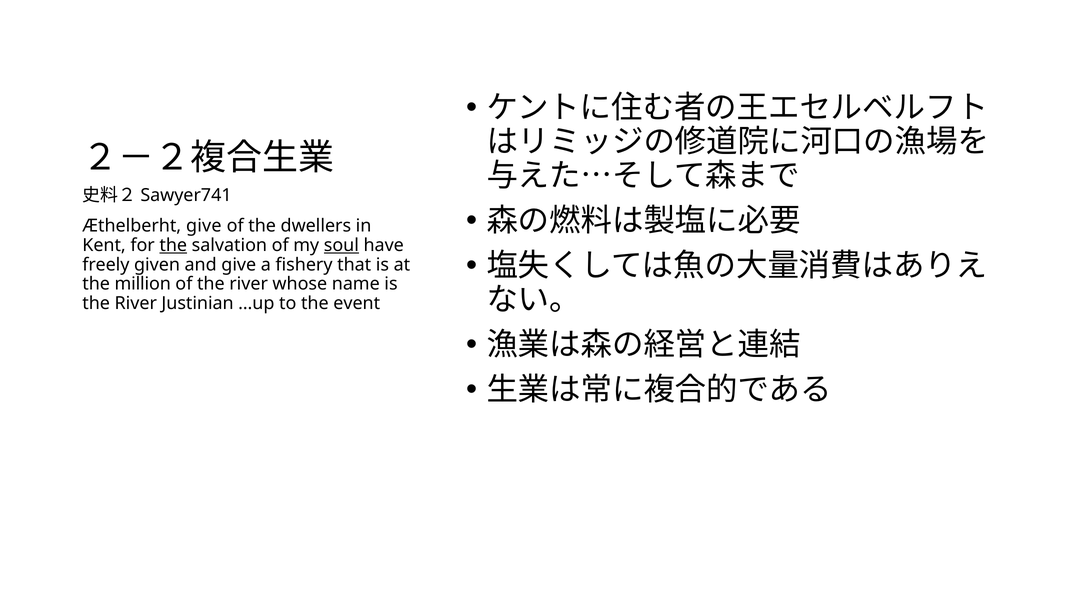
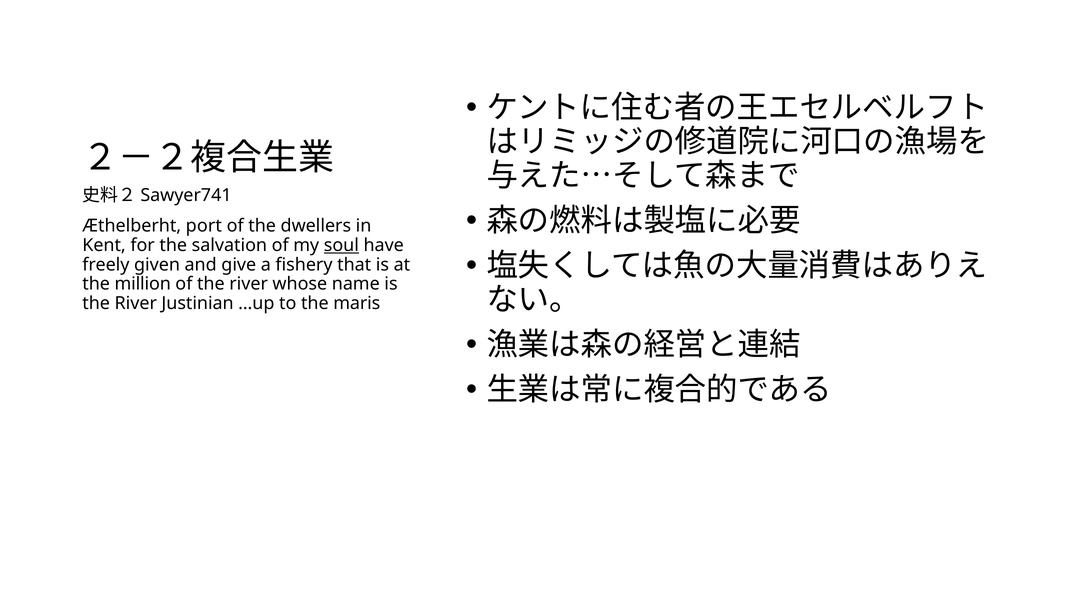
Æthelberht give: give -> port (204, 226)
the underline: present -> none (173, 245)
event: event -> maris (357, 304)
